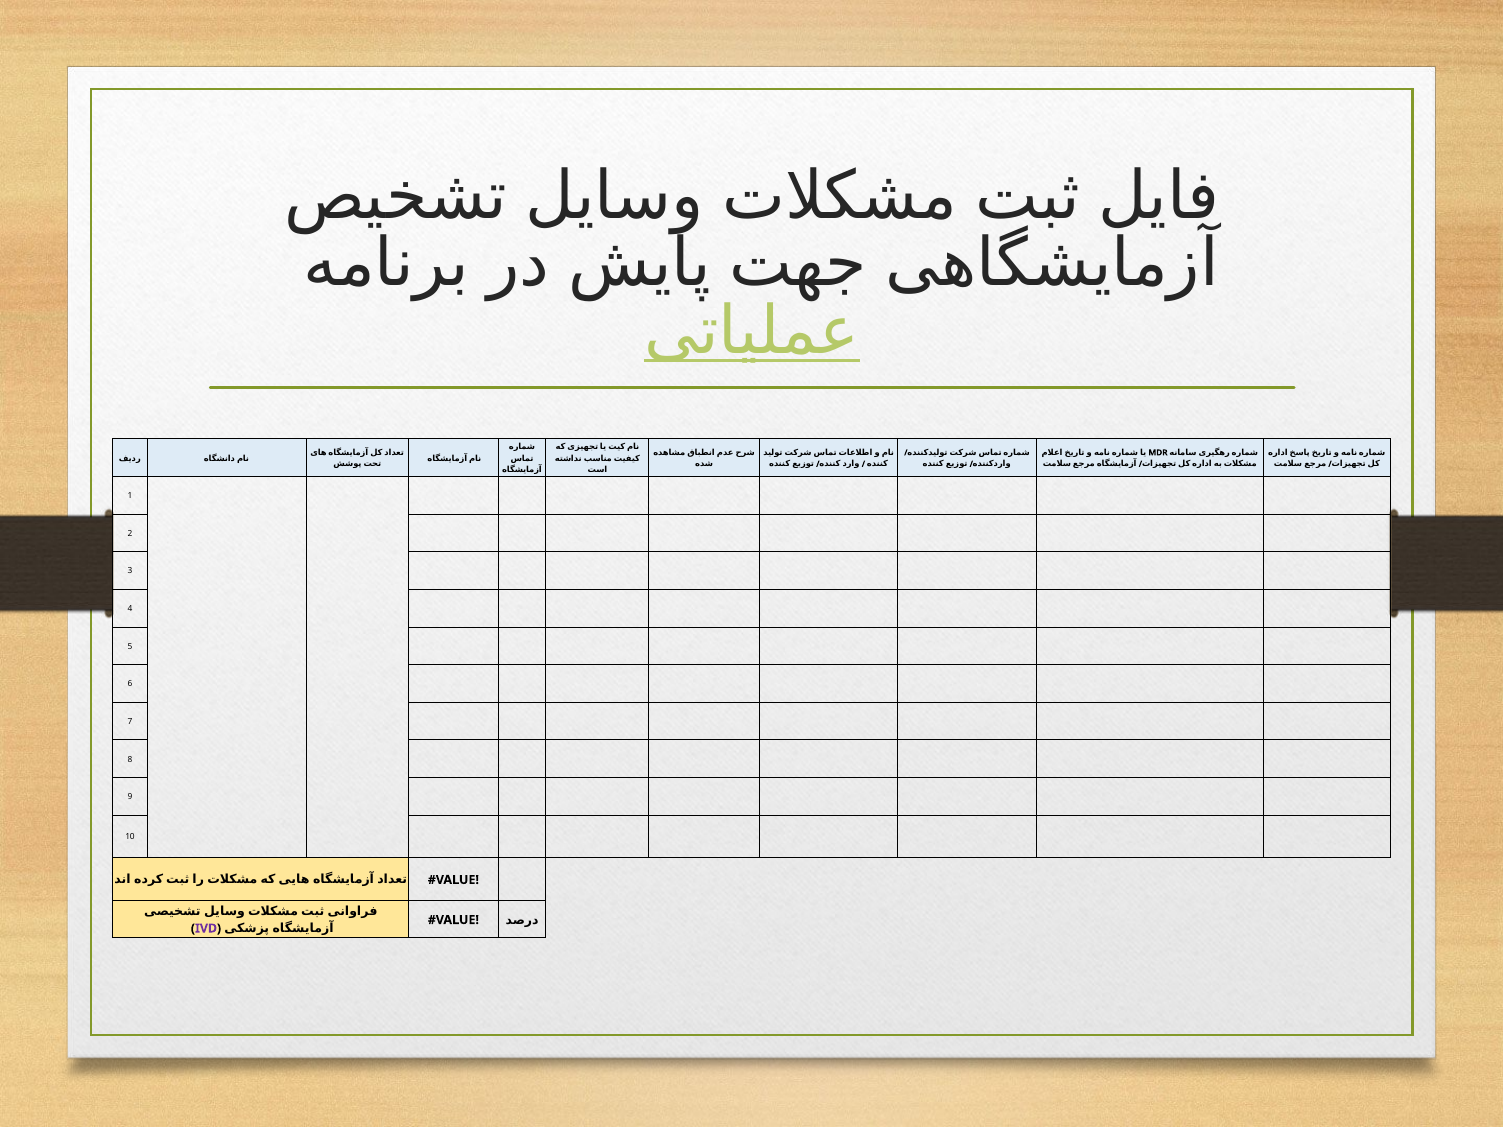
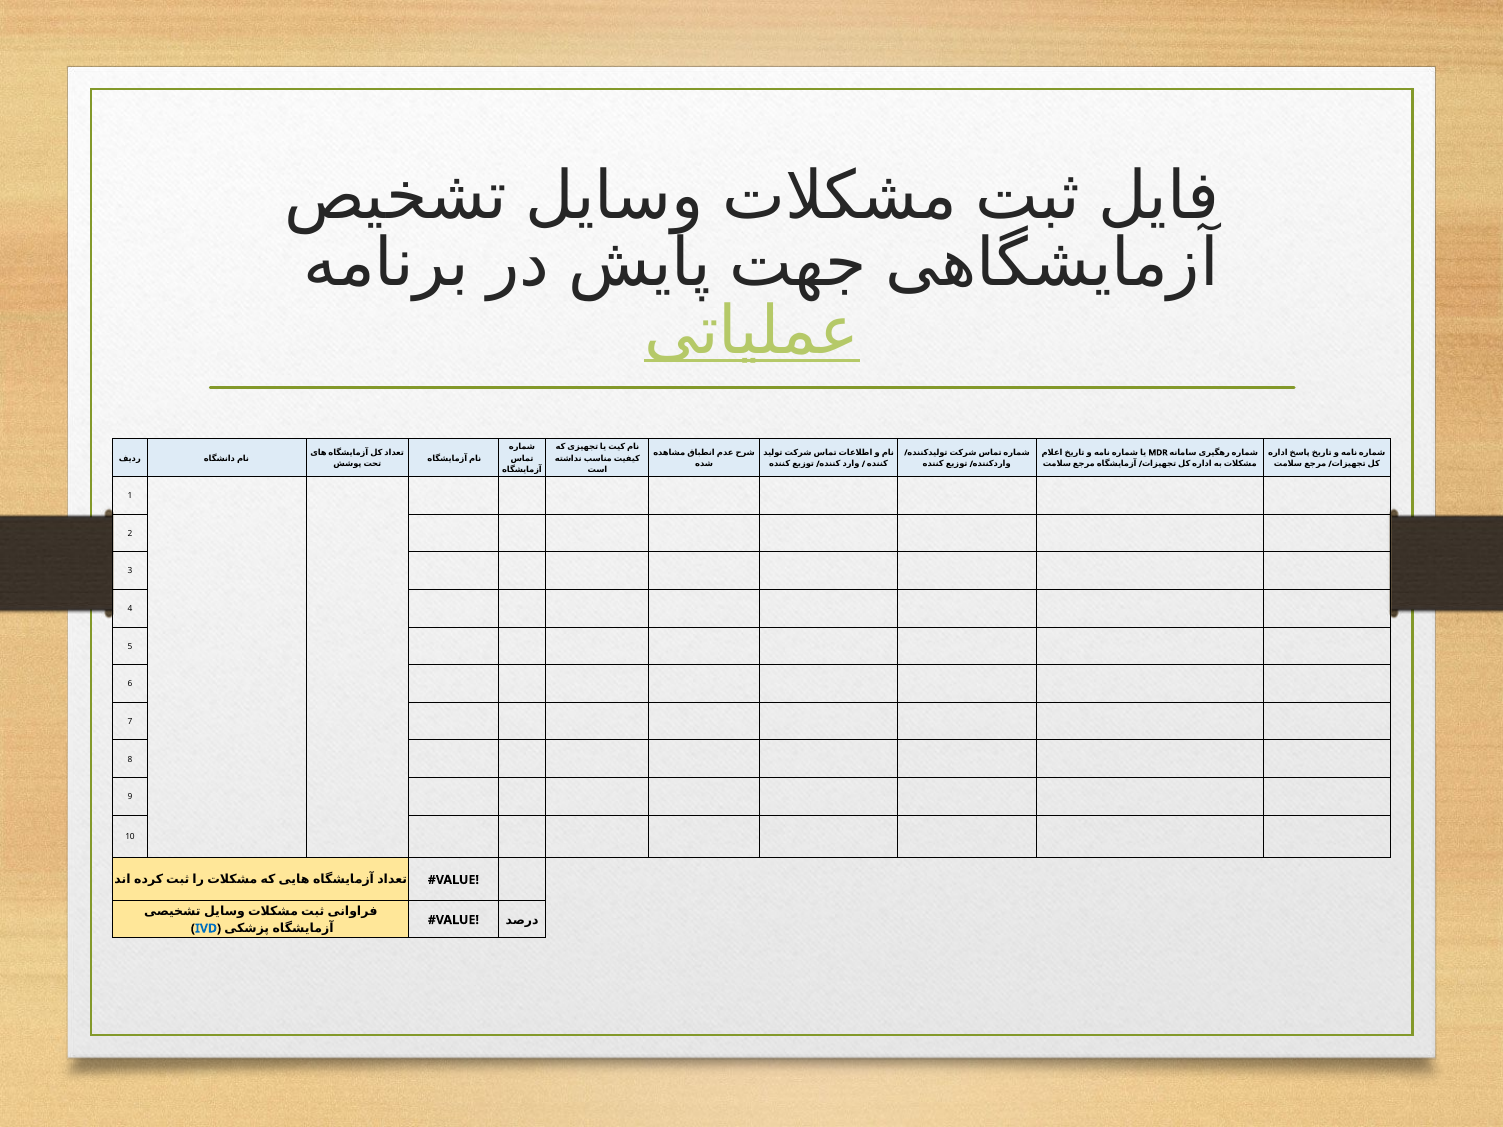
IVD colour: purple -> blue (206, 929)
